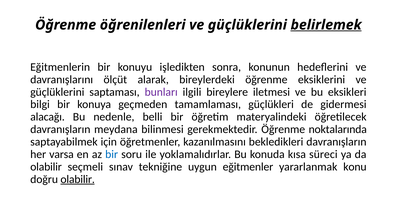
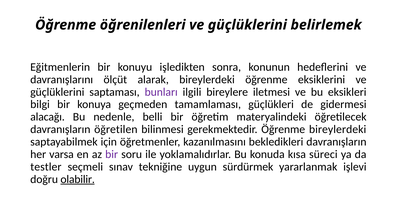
belirlemek underline: present -> none (326, 25)
meydana: meydana -> öğretilen (116, 130)
Öğrenme noktalarında: noktalarında -> bireylerdeki (338, 130)
bir colour: blue -> purple (112, 154)
olabilir: olabilir -> testler (46, 167)
eğitmenler: eğitmenler -> sürdürmek (248, 167)
konu: konu -> işlevi (355, 167)
